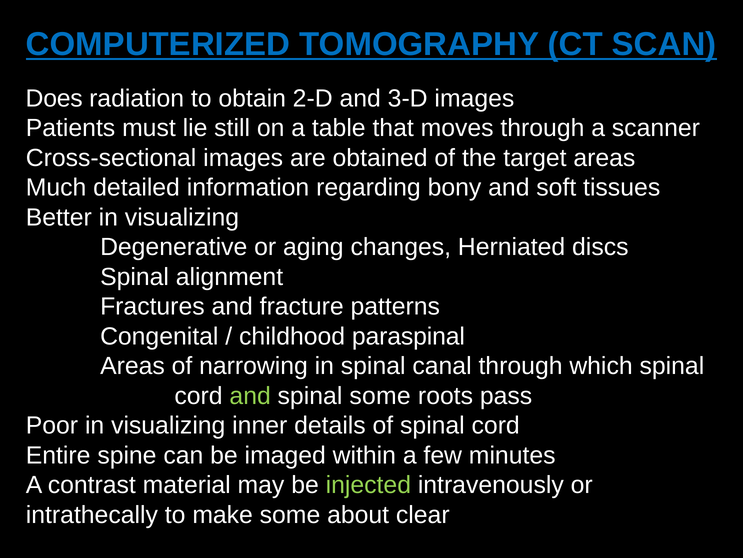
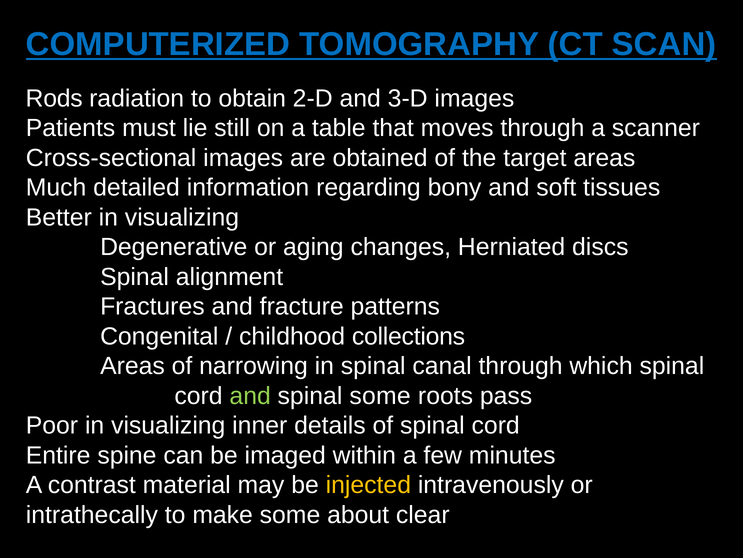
Does: Does -> Rods (54, 98)
paraspinal: paraspinal -> collections (408, 336)
injected colour: light green -> yellow (368, 485)
